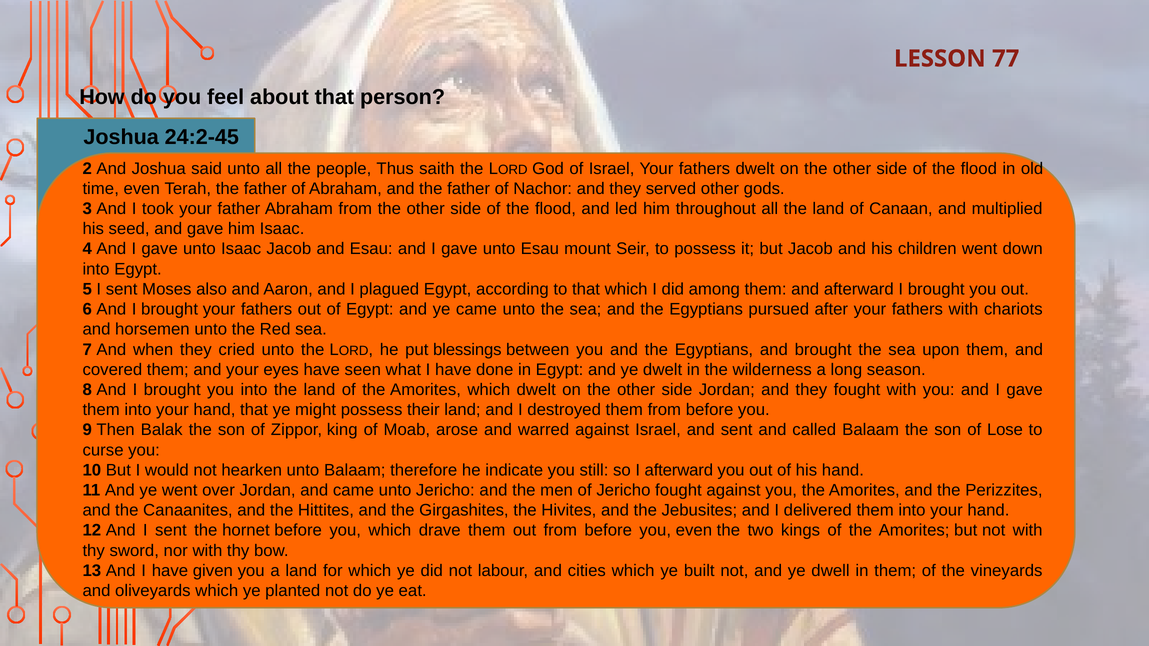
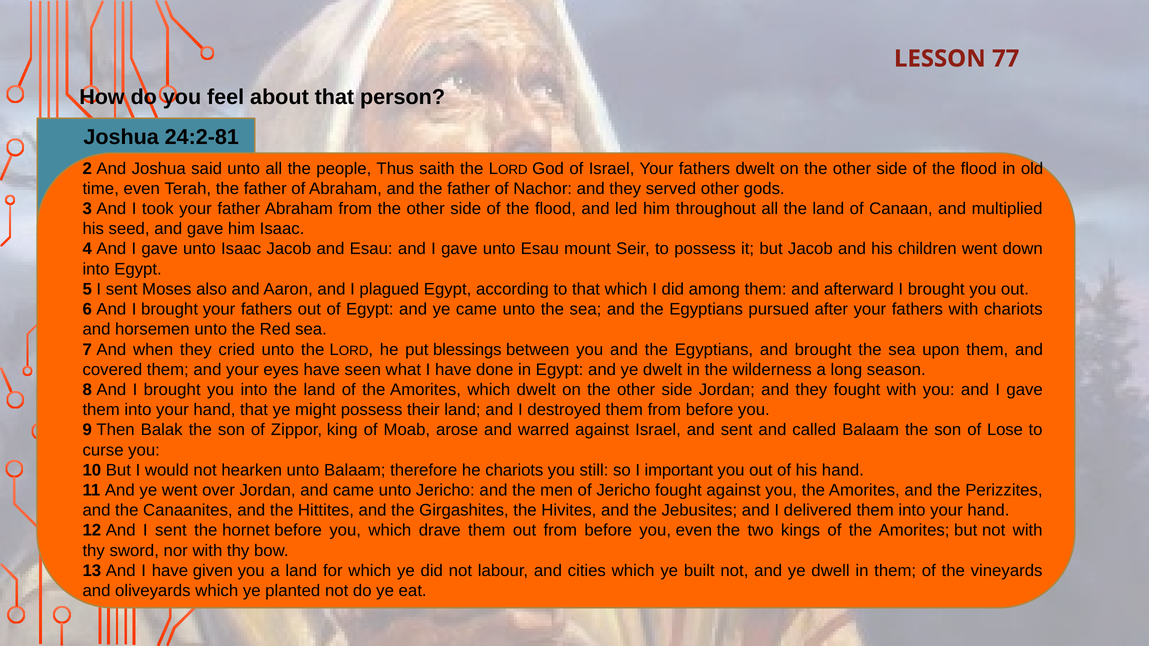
24:2-45: 24:2-45 -> 24:2-81 (202, 137)
he indicate: indicate -> chariots (514, 470)
I afterward: afterward -> important (679, 470)
